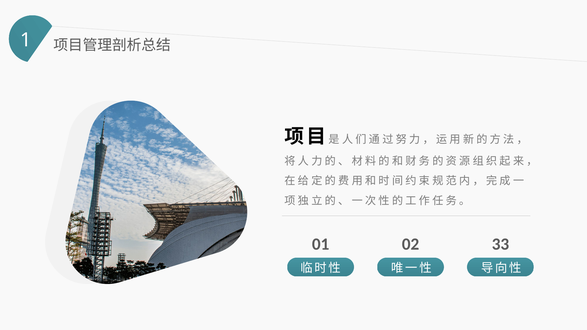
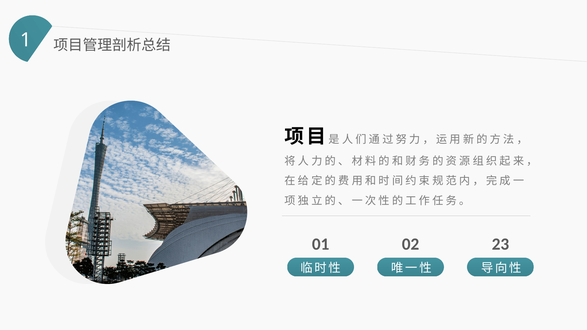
33: 33 -> 23 (500, 244)
